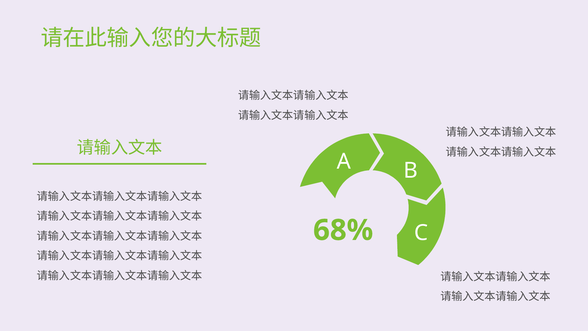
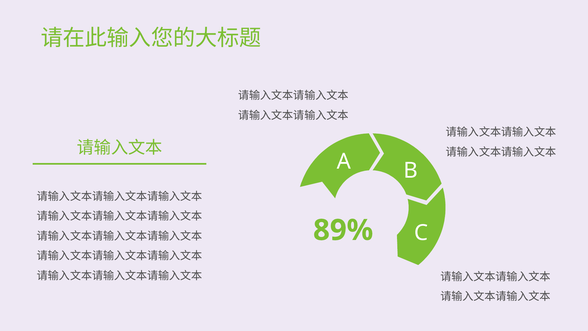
68%: 68% -> 89% (343, 230)
